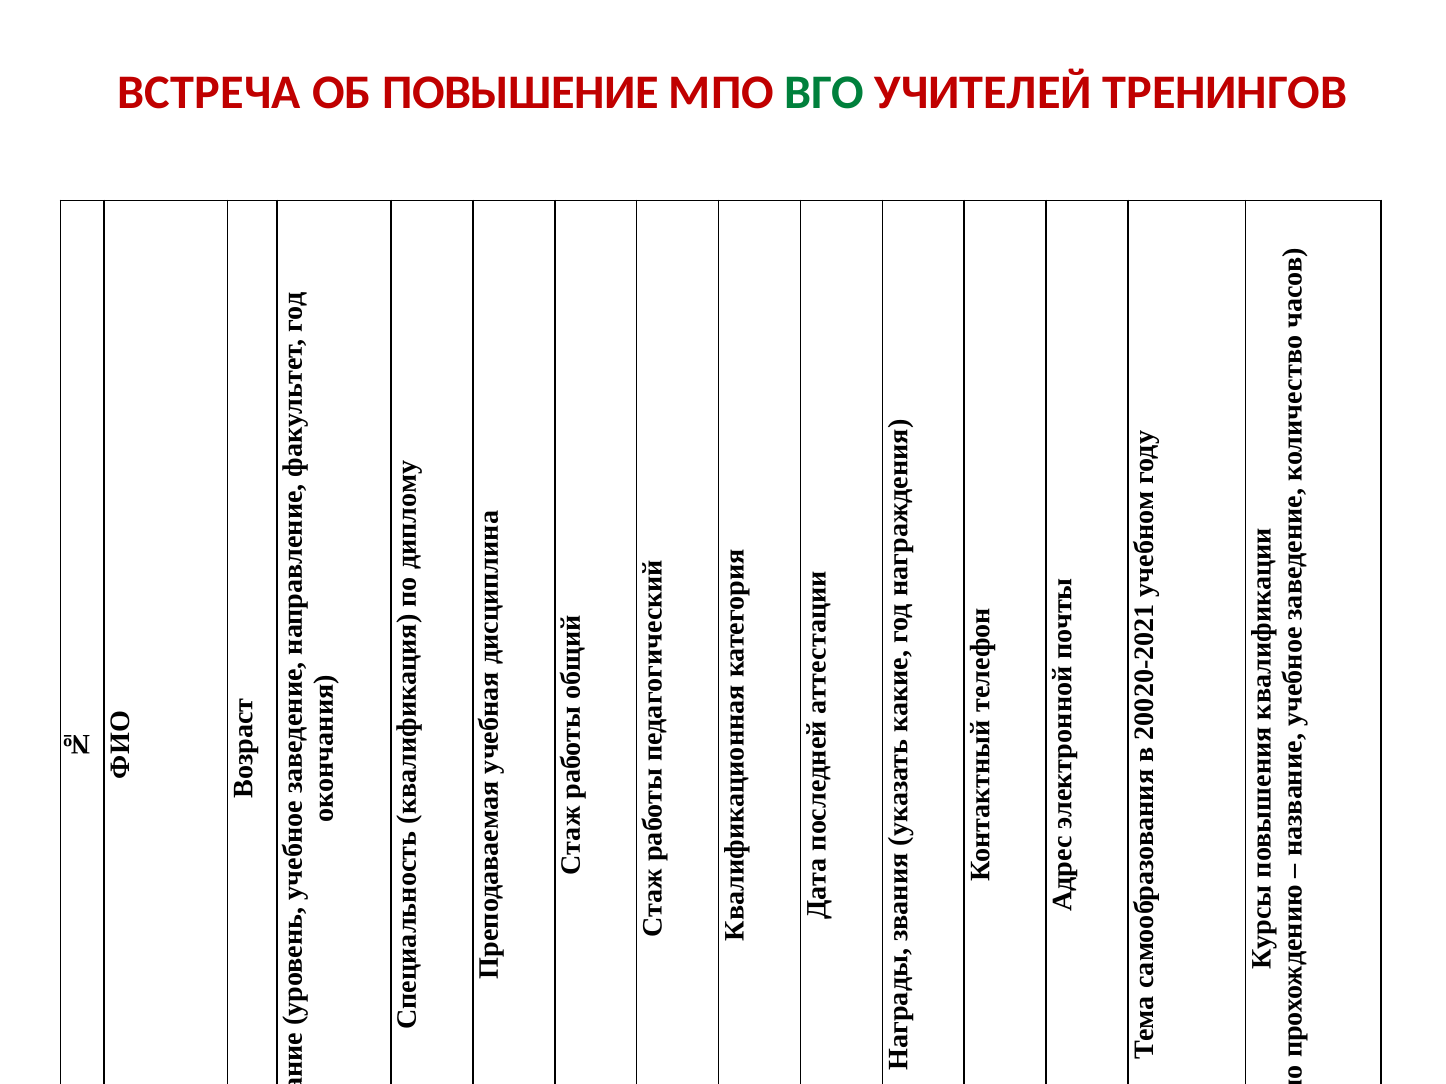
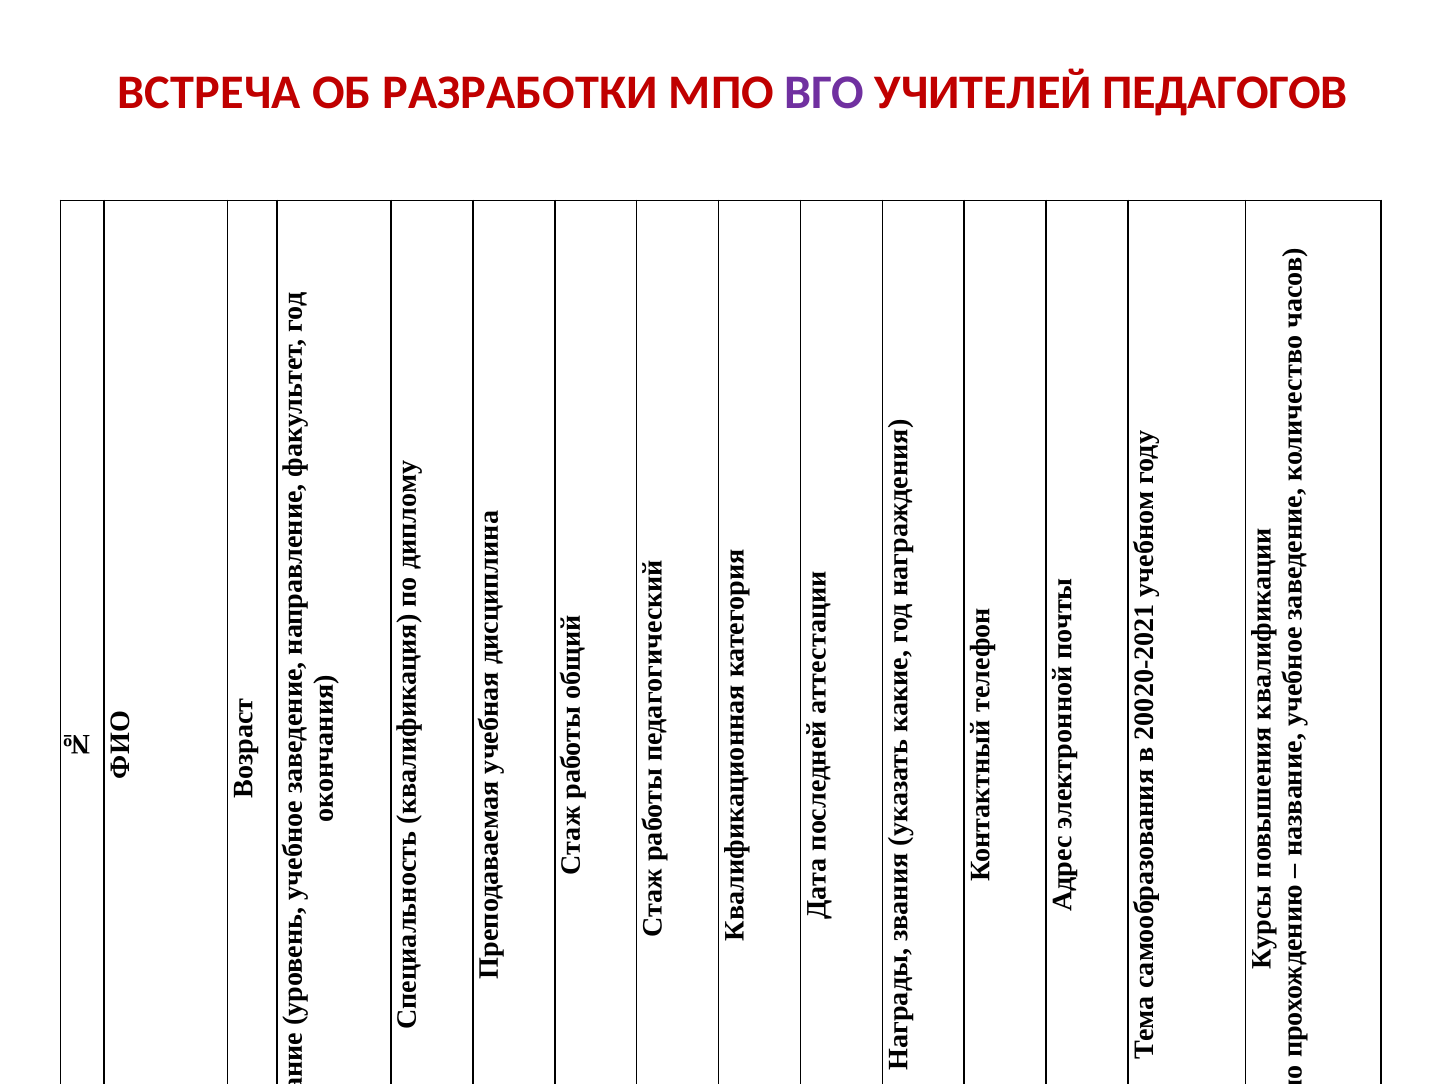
ПОВЫШЕНИЕ: ПОВЫШЕНИЕ -> РАЗРАБОТКИ (520, 92)
ВГО colour: green -> purple (825, 92)
ТРЕНИНГОВ: ТРЕНИНГОВ -> ПЕДАГОГОВ (1225, 92)
